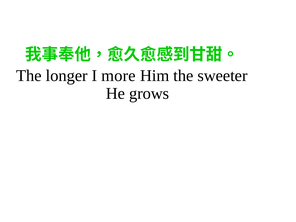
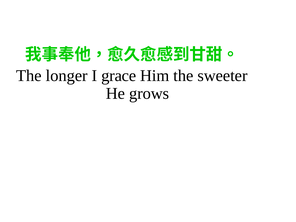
more: more -> grace (119, 76)
